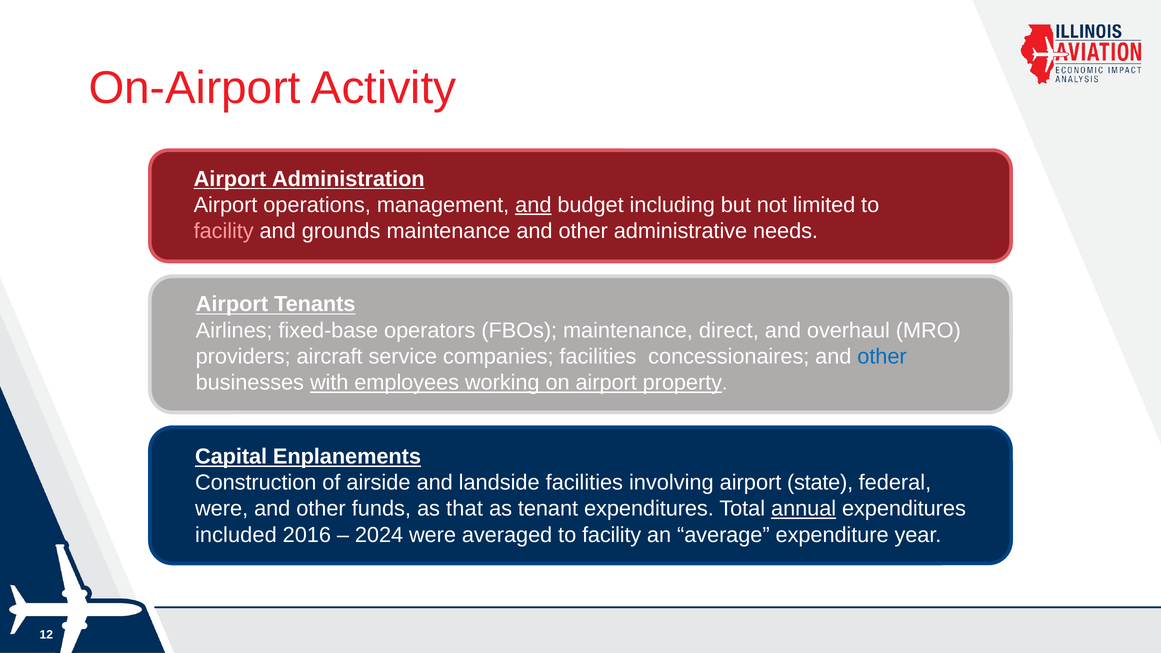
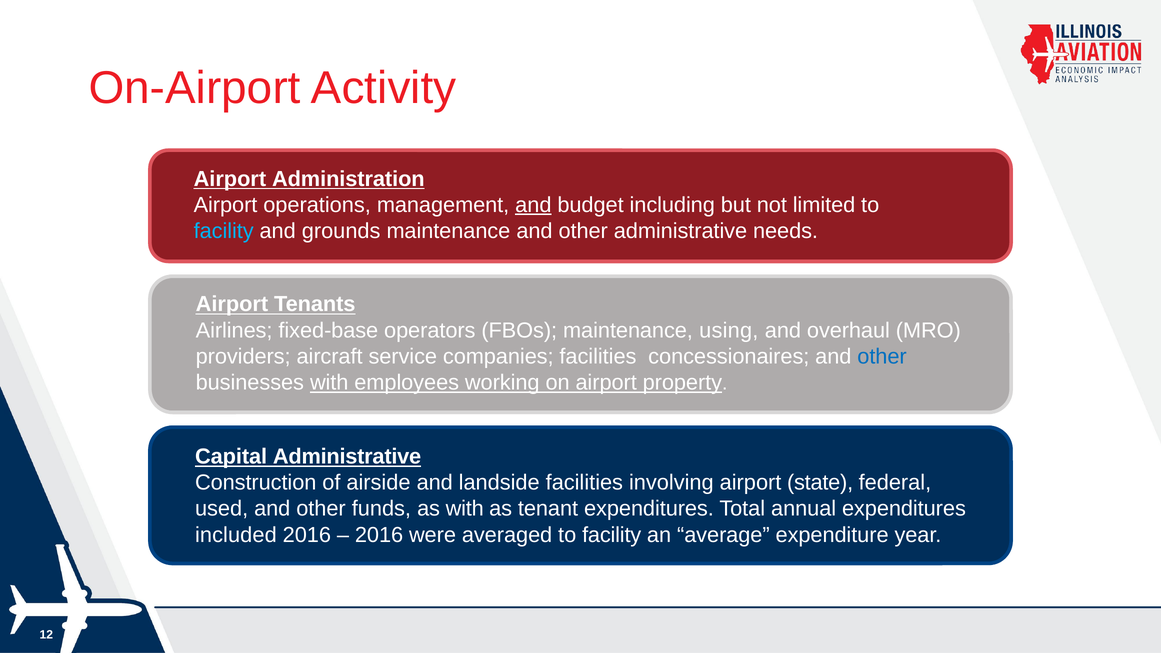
facility colour: pink -> light blue (224, 231)
direct: direct -> using (729, 330)
Capital Enplanements: Enplanements -> Administrative (347, 457)
were: were -> used (222, 509)
as that: that -> with (465, 509)
annual underline: present -> none (804, 509)
2024: 2024 -> 2016 (379, 535)
